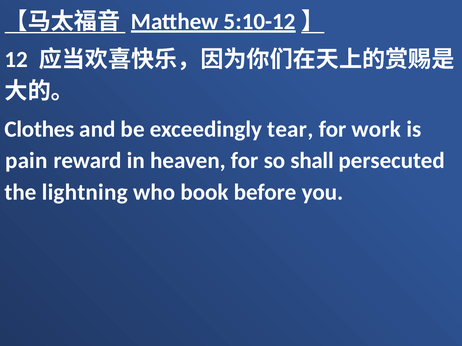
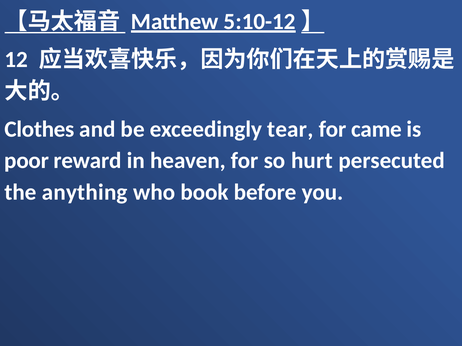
work: work -> came (377, 129)
pain: pain -> poor (27, 161)
shall: shall -> hurt (312, 161)
lightning: lightning -> anything (85, 192)
